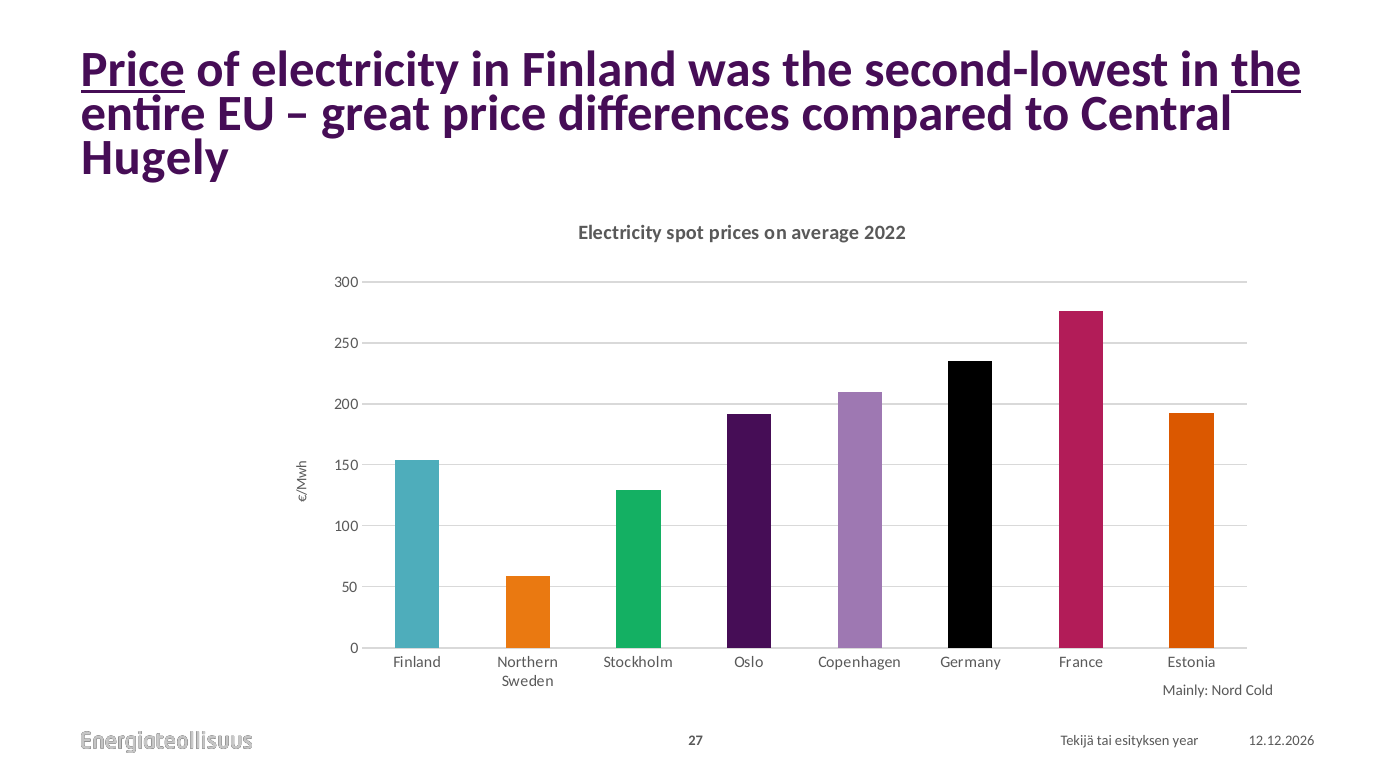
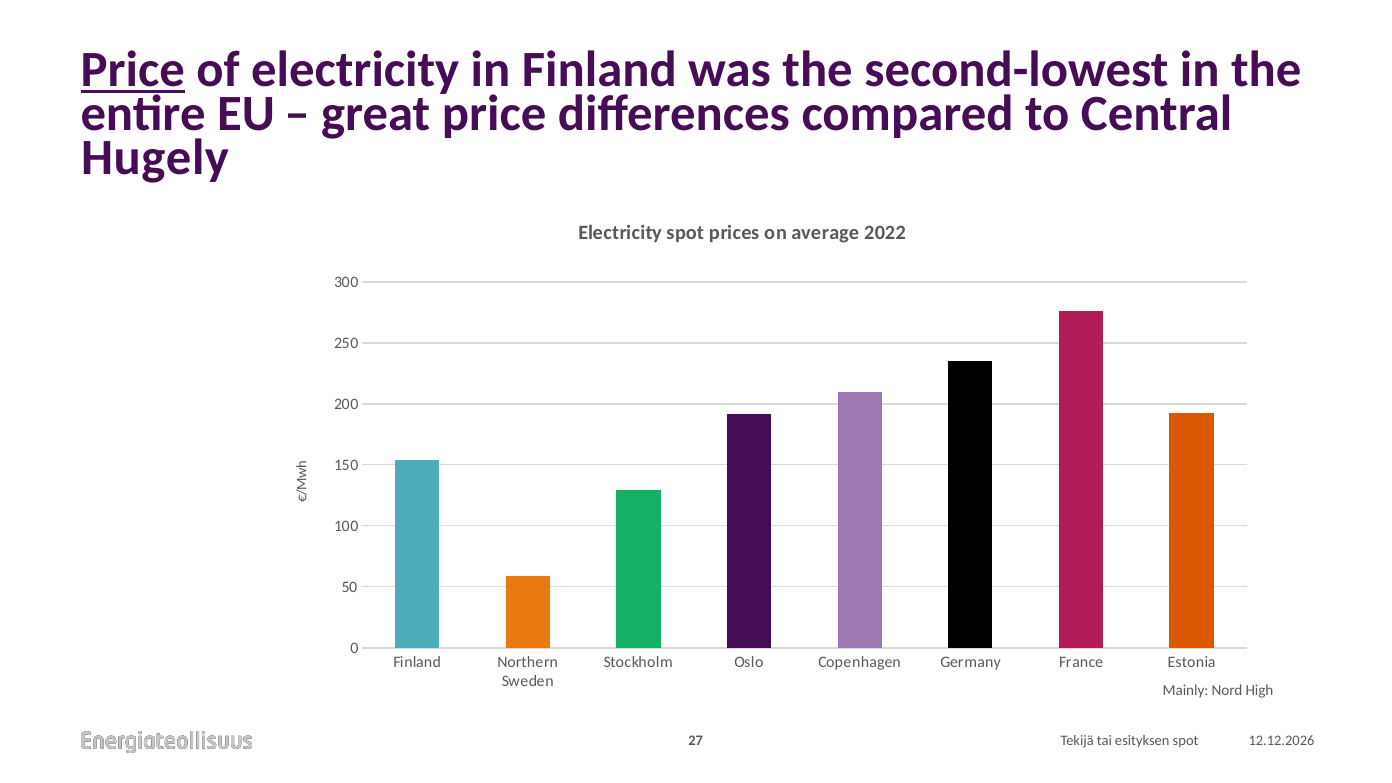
the underline: present -> none (1266, 70)
Cold: Cold -> High (1259, 691)
esityksen year: year -> spot (1186, 741)
